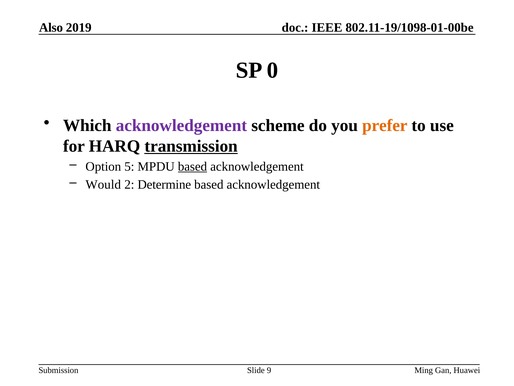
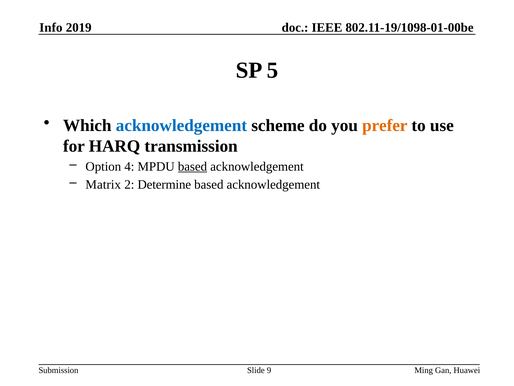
Also: Also -> Info (51, 27)
0: 0 -> 5 (273, 70)
acknowledgement colour: purple -> blue (181, 125)
transmission underline: present -> none (191, 146)
5: 5 -> 4 (129, 166)
Would: Would -> Matrix (103, 184)
